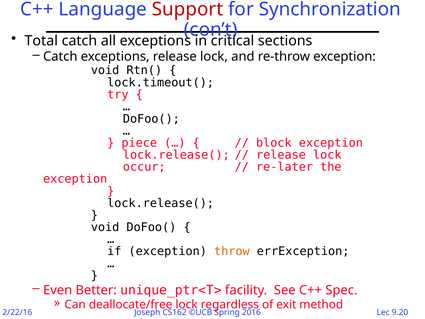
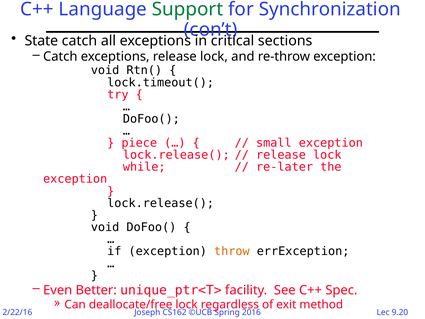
Support colour: red -> green (188, 9)
Total: Total -> State (41, 41)
block: block -> small (274, 143)
occur: occur -> while (144, 167)
